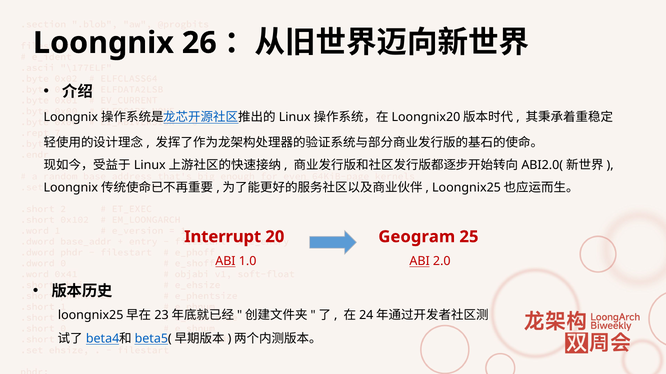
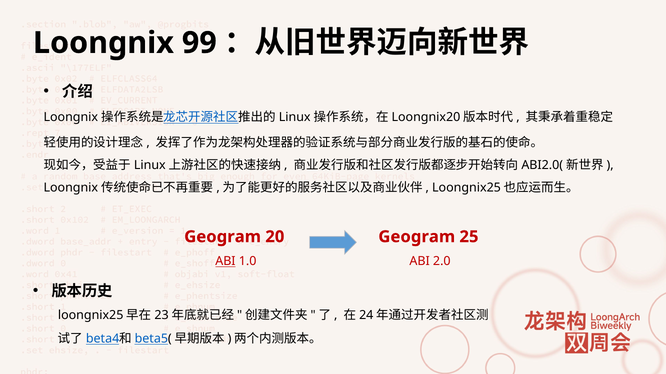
26: 26 -> 99 (199, 43)
Interrupt: Interrupt -> Geogram (223, 237)
ABI underline: present -> none (420, 262)
